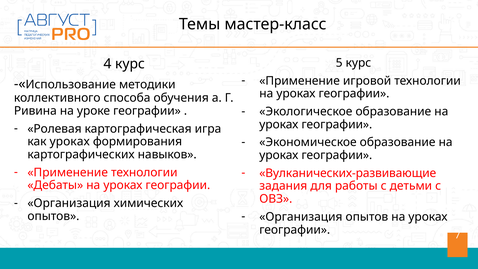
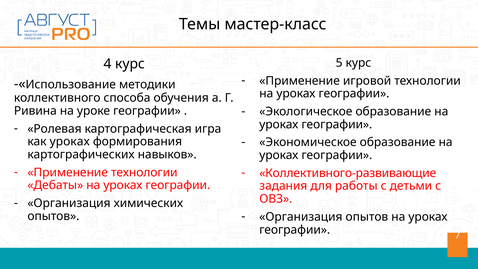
Вулканических-развивающие: Вулканических-развивающие -> Коллективного-развивающие (348, 173)
